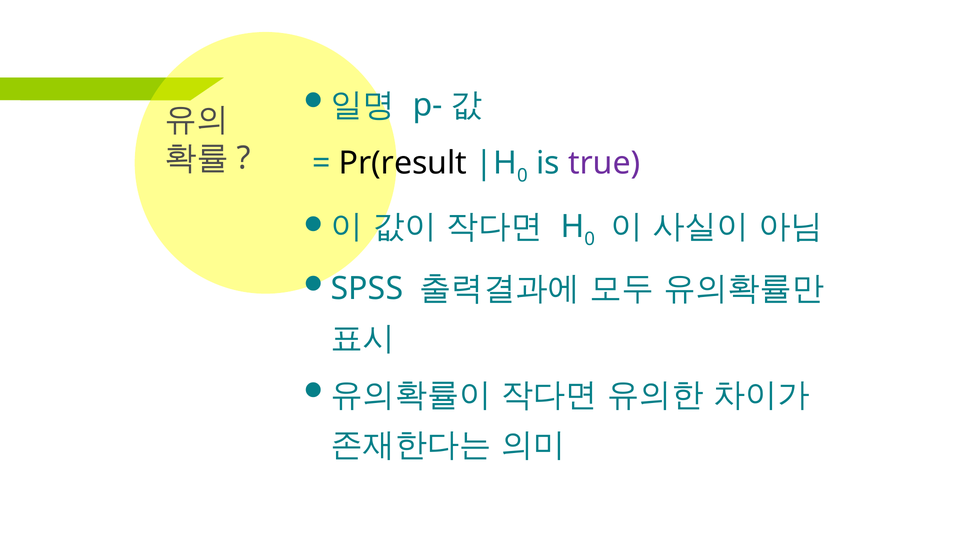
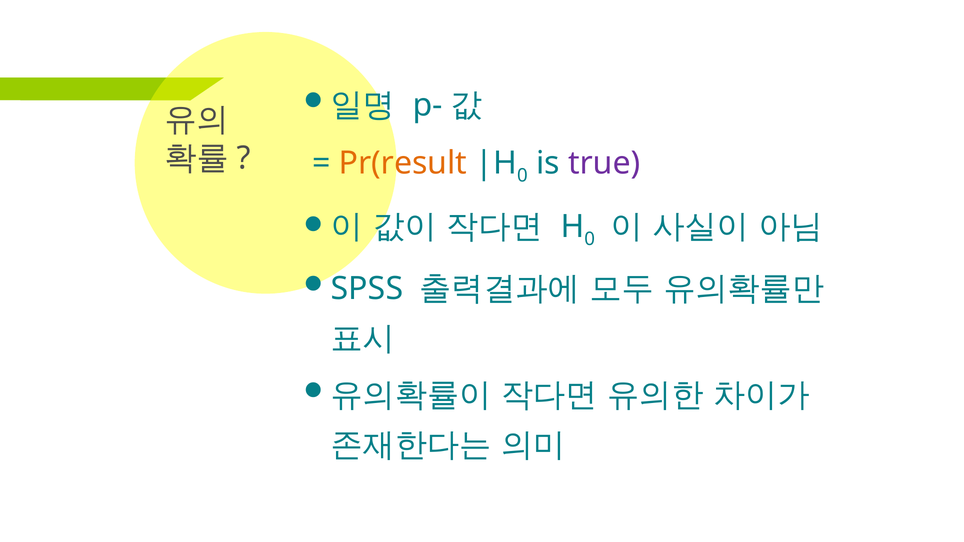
Pr(result colour: black -> orange (403, 163)
